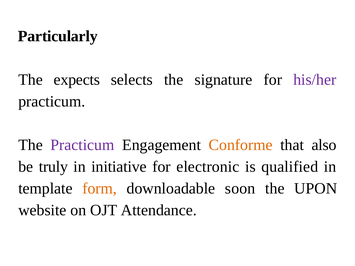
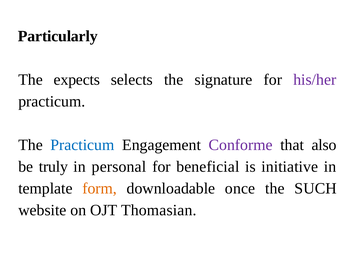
Practicum colour: purple -> blue (82, 145)
Conforme colour: orange -> purple (241, 145)
initiative: initiative -> personal (119, 167)
electronic: electronic -> beneficial (208, 167)
qualified: qualified -> initiative (290, 167)
soon: soon -> once (240, 189)
UPON: UPON -> SUCH (316, 189)
Attendance: Attendance -> Thomasian (159, 210)
